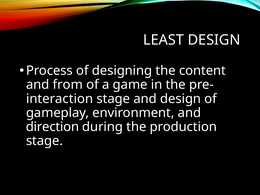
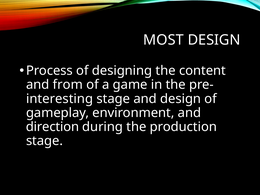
LEAST: LEAST -> MOST (163, 40)
interaction: interaction -> interesting (60, 99)
